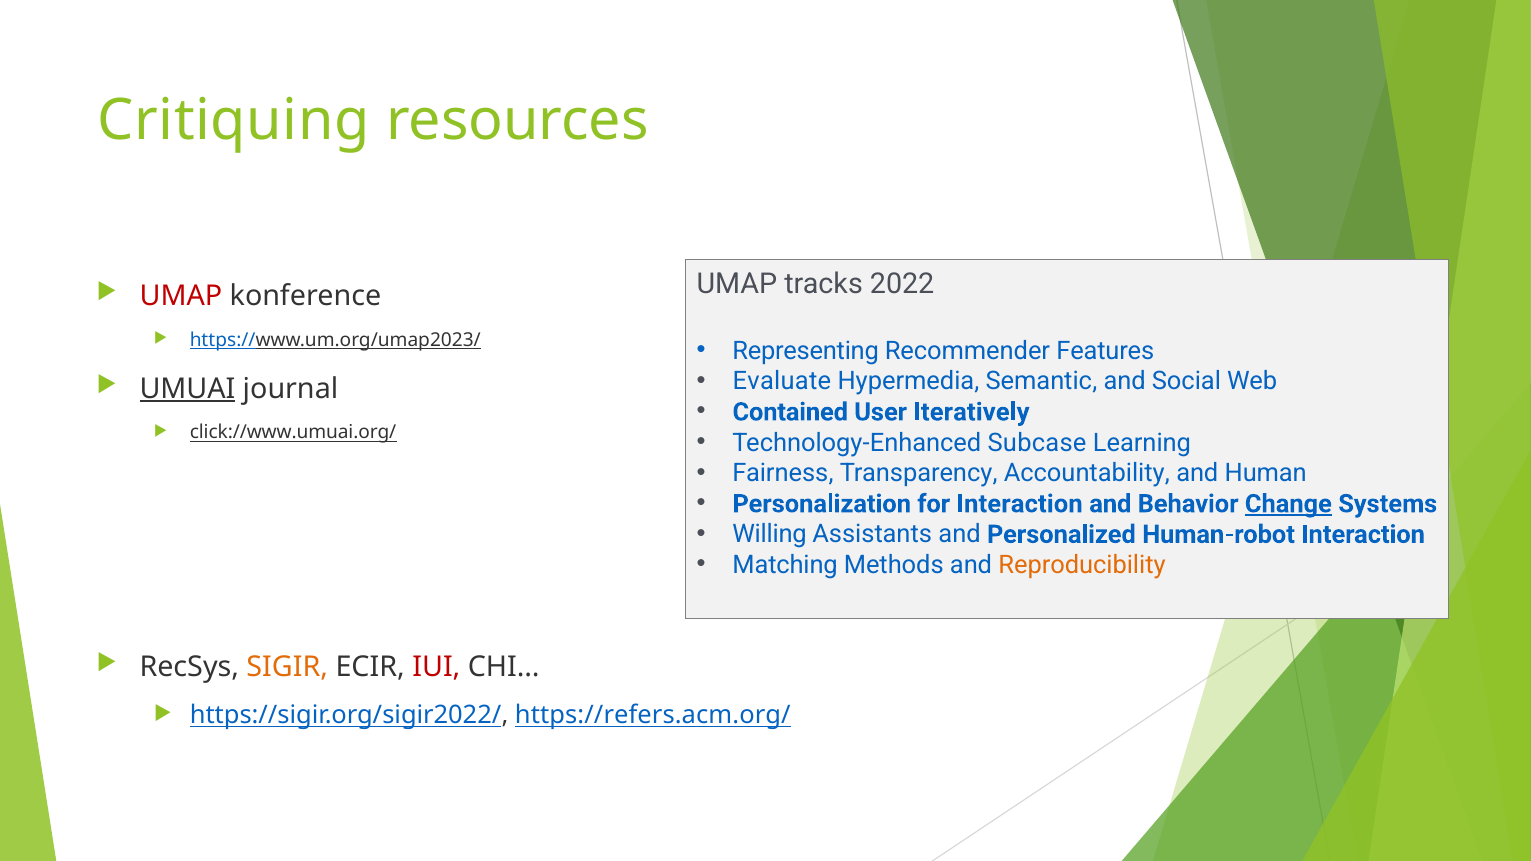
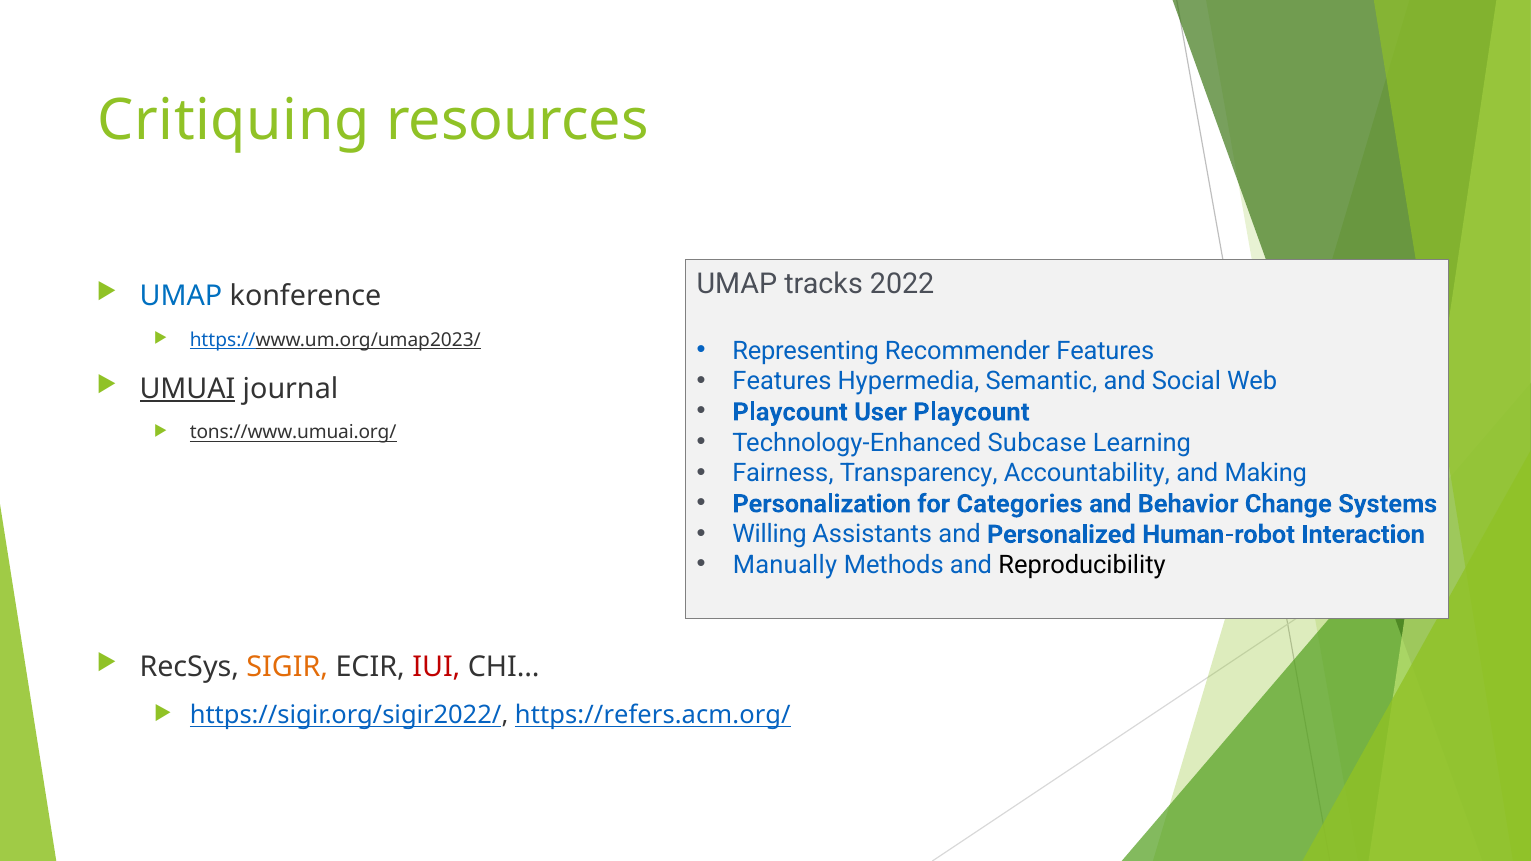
UMAP colour: red -> blue (181, 296)
Evaluate: Evaluate -> Features (782, 382)
Contained: Contained -> Playcount (790, 412)
User Iteratively: Iteratively -> Playcount (971, 412)
click://www.umuai.org/: click://www.umuai.org/ -> tons://www.umuai.org/ (293, 433)
Human: Human -> Making (1266, 473)
for Interaction: Interaction -> Categories (1020, 504)
Change underline: present -> none (1288, 504)
Matching: Matching -> Manually (785, 565)
Reproducibility colour: orange -> black (1082, 565)
